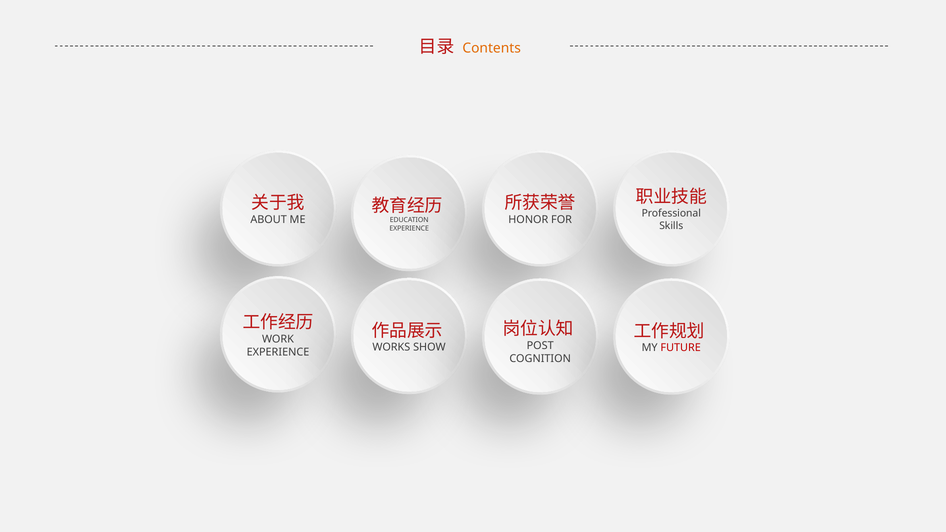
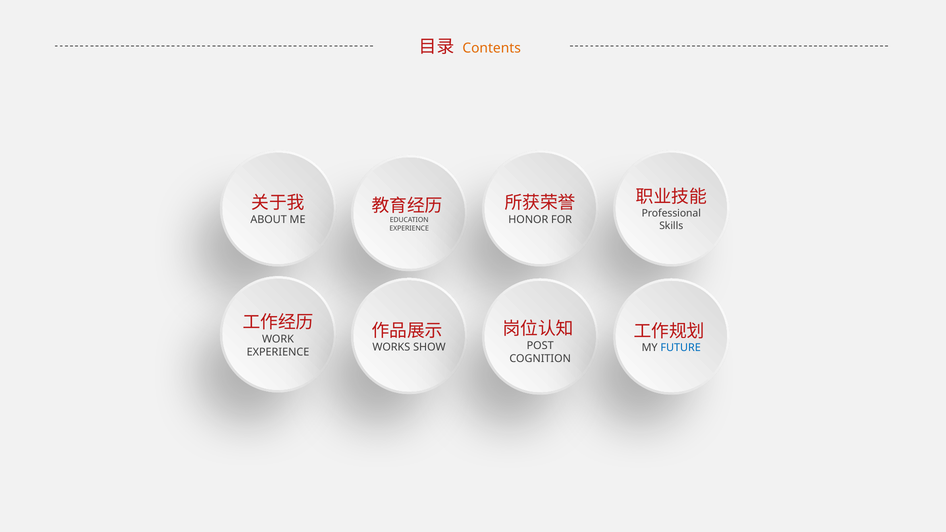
FUTURE colour: red -> blue (681, 348)
